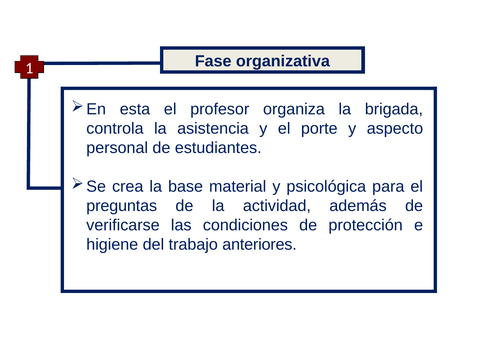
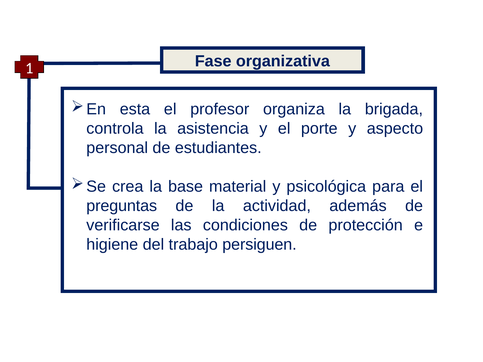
anteriores: anteriores -> persiguen (259, 245)
